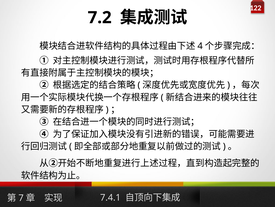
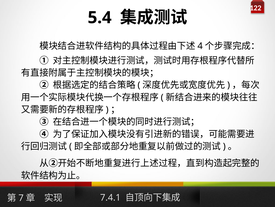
7.2: 7.2 -> 5.4 (100, 18)
